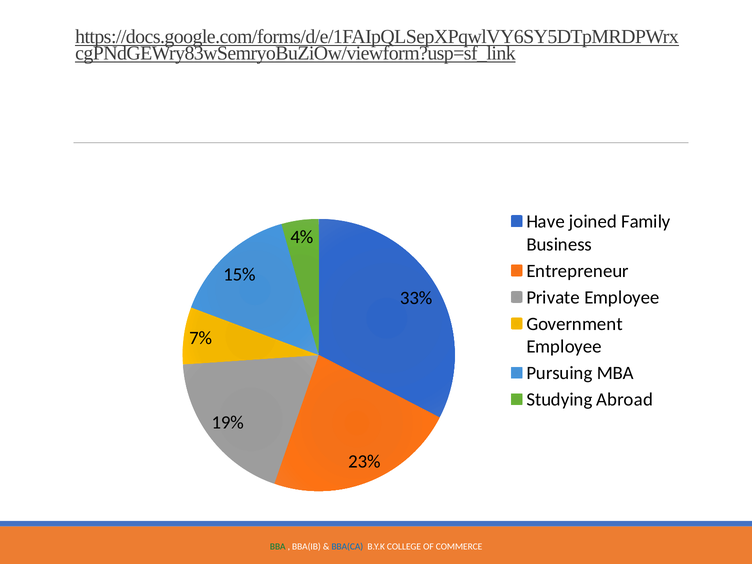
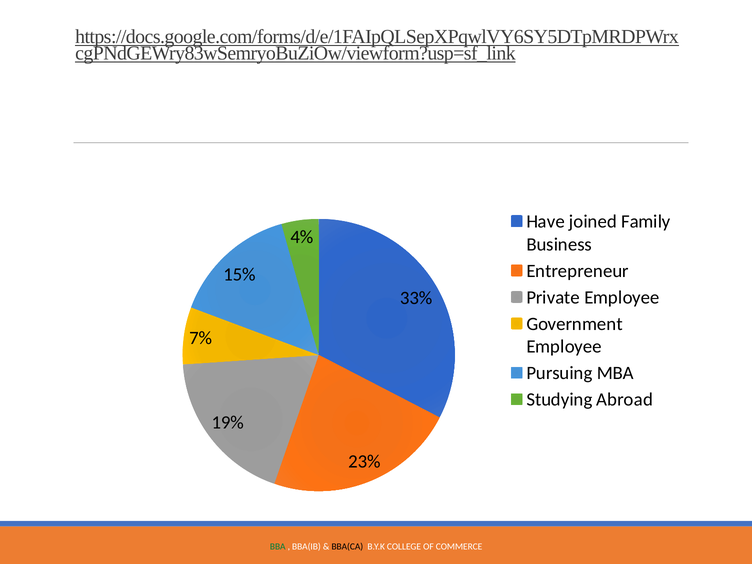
BBA(CA colour: blue -> black (347, 547)
